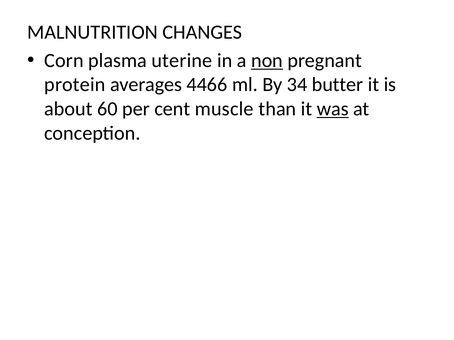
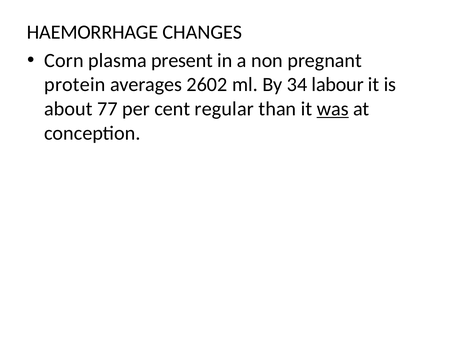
MALNUTRITION: MALNUTRITION -> HAEMORRHAGE (93, 32)
uterine: uterine -> present (182, 61)
non underline: present -> none (267, 61)
4466: 4466 -> 2602 (207, 85)
butter: butter -> labour (338, 85)
60: 60 -> 77 (107, 109)
muscle: muscle -> regular (224, 109)
